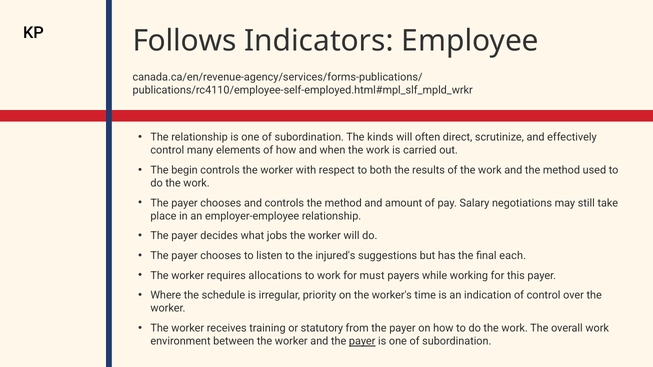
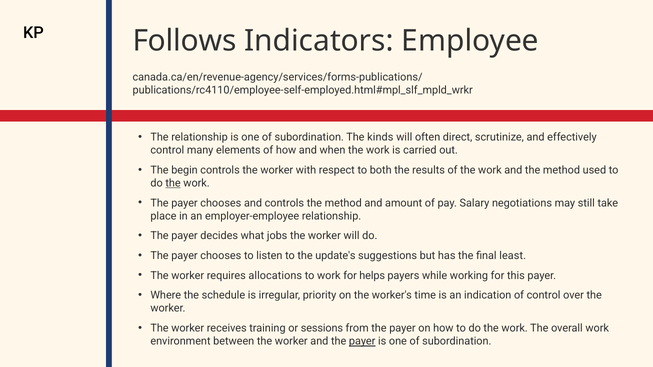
the underline: none -> present (173, 183)
injured's: injured's -> update's (335, 256)
each: each -> least (513, 256)
must: must -> helps (372, 276)
statutory: statutory -> sessions (322, 329)
